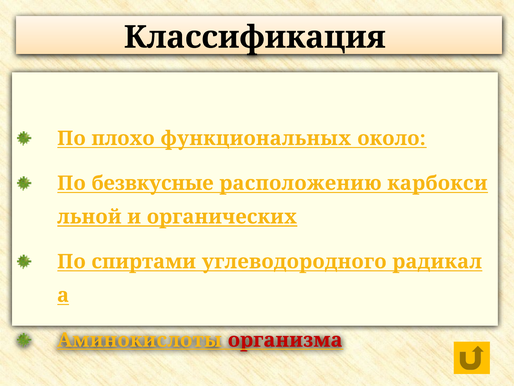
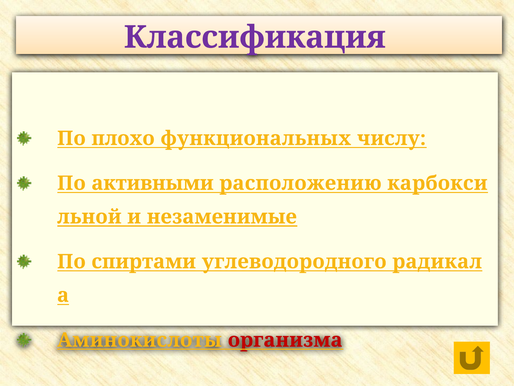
Классификация colour: black -> purple (255, 37)
около: около -> числу (392, 138)
безвкусные: безвкусные -> активными (153, 183)
органических: органических -> незаменимые (222, 217)
